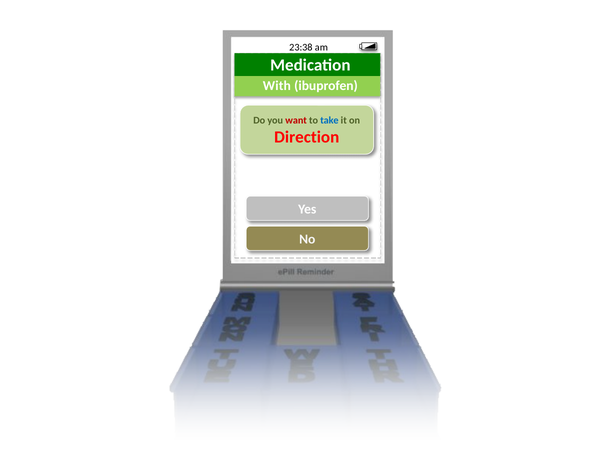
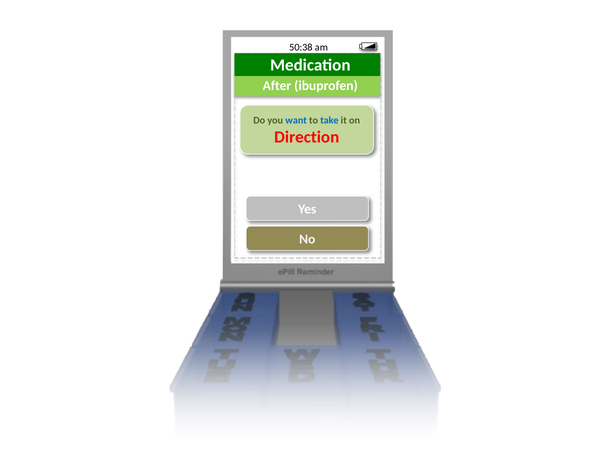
23:38: 23:38 -> 50:38 (301, 48)
With: With -> After (277, 86)
want colour: red -> blue (296, 120)
